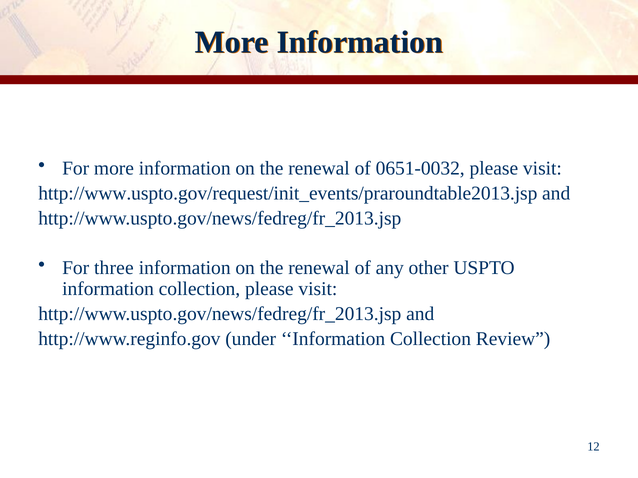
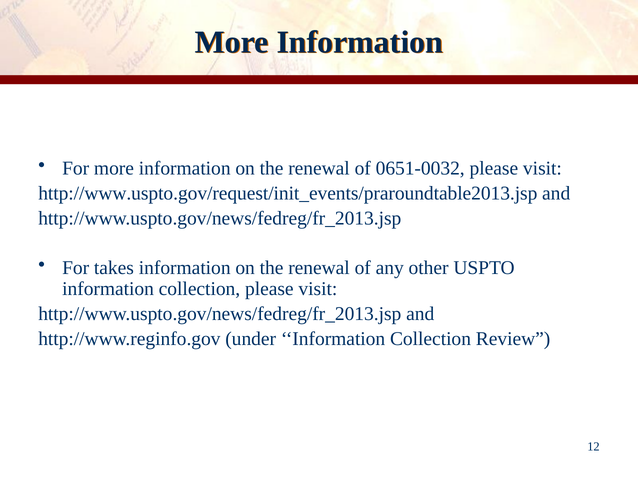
three: three -> takes (114, 268)
